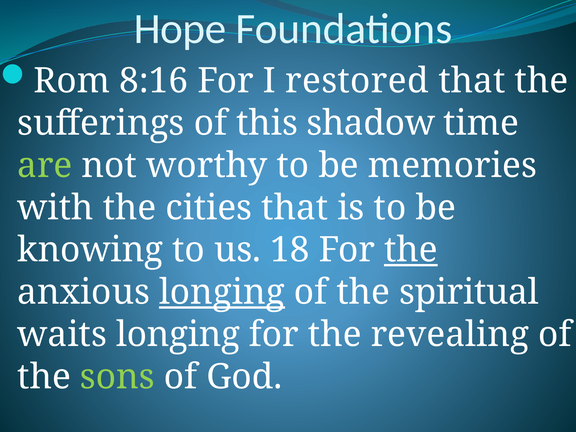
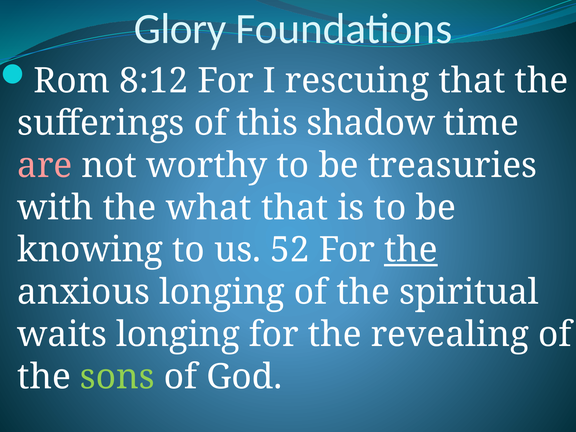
Hope: Hope -> Glory (180, 29)
8:16: 8:16 -> 8:12 (154, 81)
restored: restored -> rescuing (357, 81)
are colour: light green -> pink (45, 165)
memories: memories -> treasuries (453, 165)
cities: cities -> what (209, 208)
18: 18 -> 52 (290, 250)
longing underline: present -> none (222, 292)
